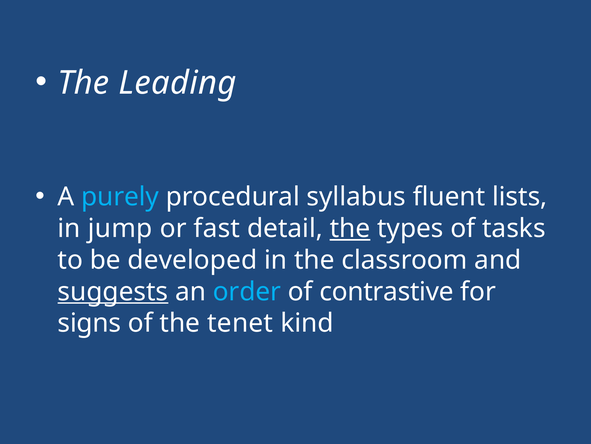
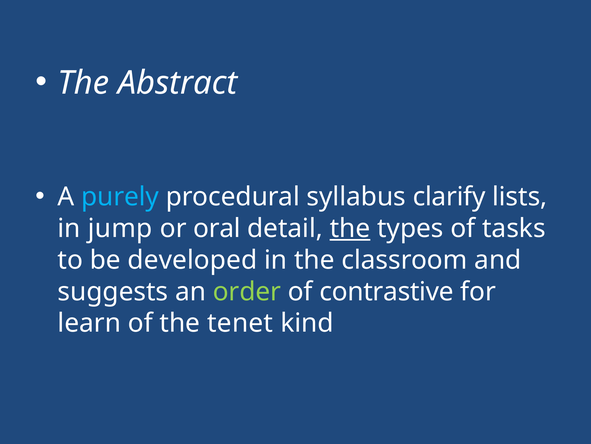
Leading: Leading -> Abstract (178, 83)
fluent: fluent -> clarify (449, 197)
fast: fast -> oral (217, 228)
suggests underline: present -> none (113, 291)
order colour: light blue -> light green (247, 291)
signs: signs -> learn (89, 323)
